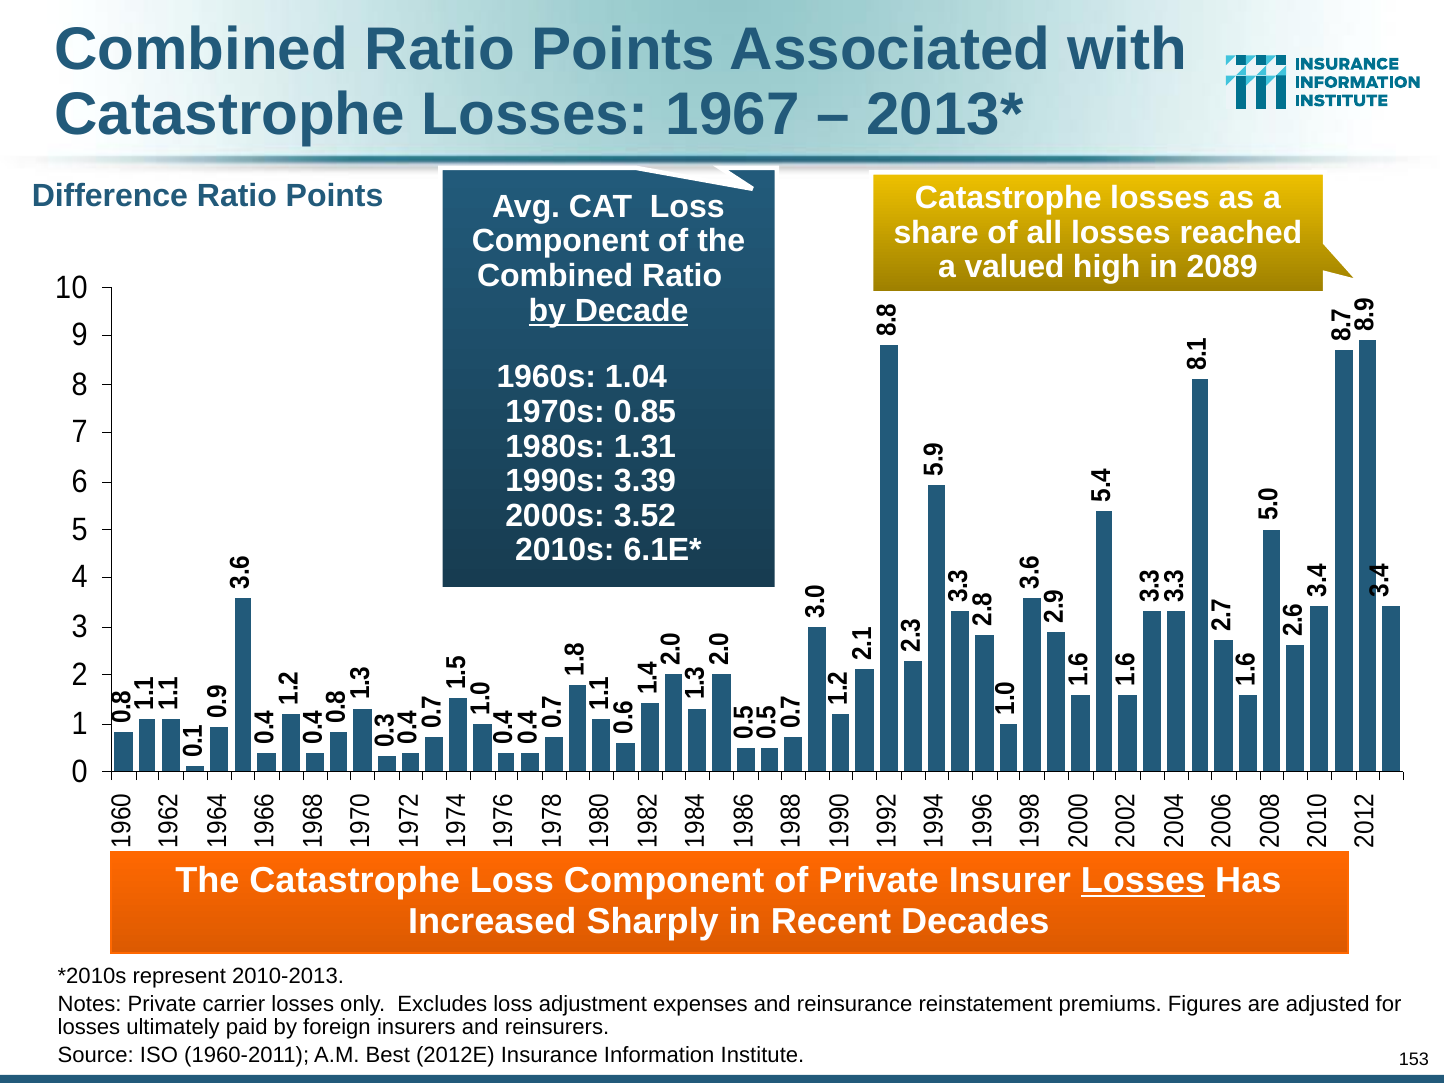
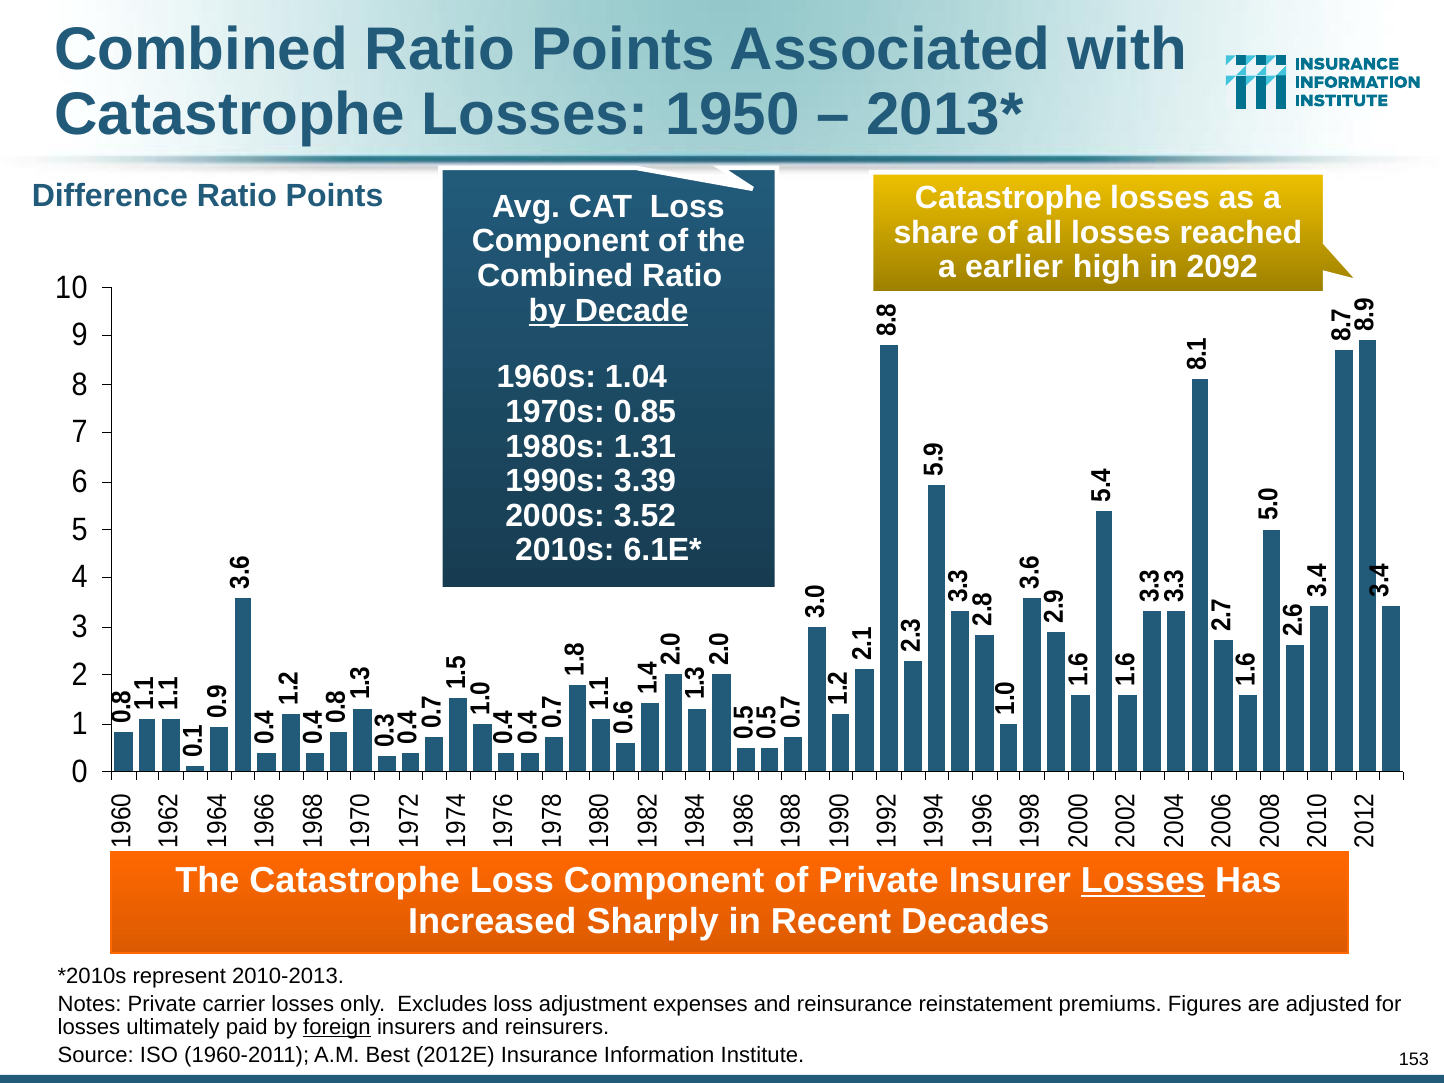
1967: 1967 -> 1950 (733, 114)
valued: valued -> earlier (1014, 267)
2089: 2089 -> 2092 (1222, 267)
foreign underline: none -> present (337, 1027)
